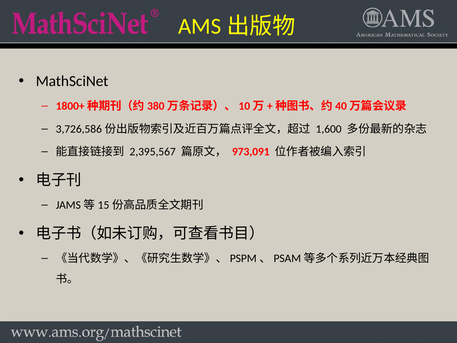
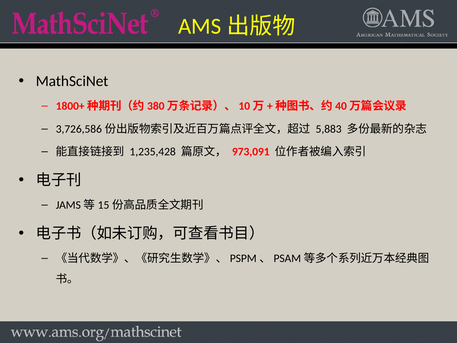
1,600: 1,600 -> 5,883 (329, 129)
2,395,567: 2,395,567 -> 1,235,428 (153, 152)
